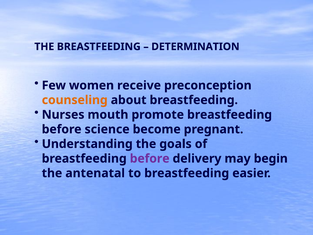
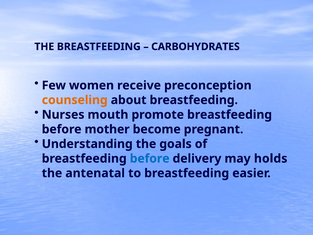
DETERMINATION: DETERMINATION -> CARBOHYDRATES (195, 47)
science: science -> mother (107, 129)
before colour: purple -> blue (150, 158)
begin: begin -> holds (271, 158)
